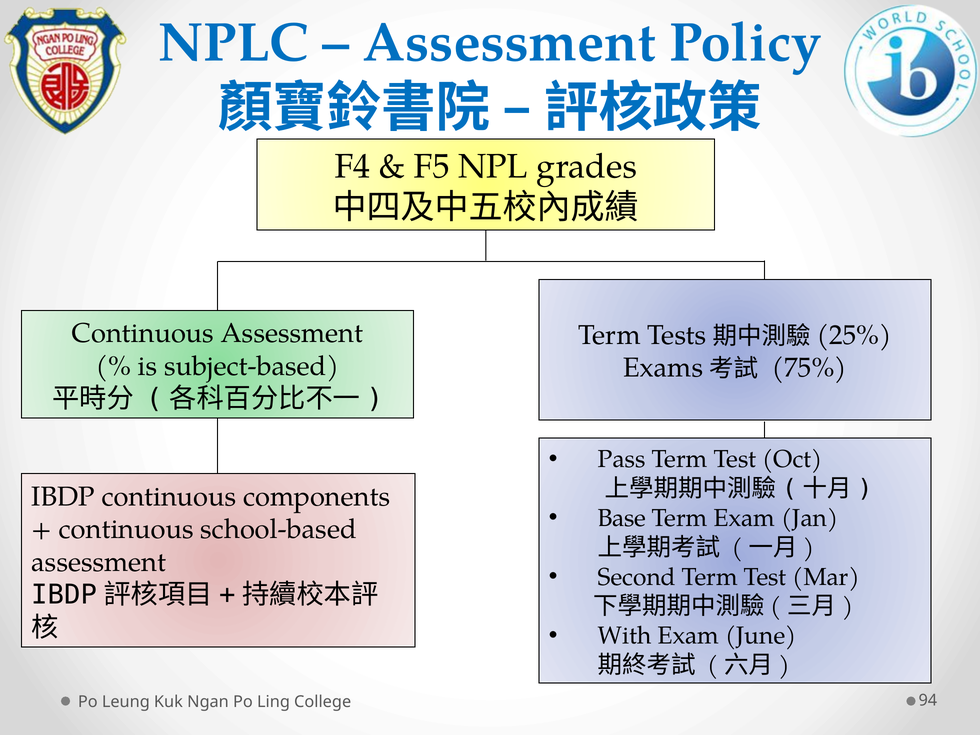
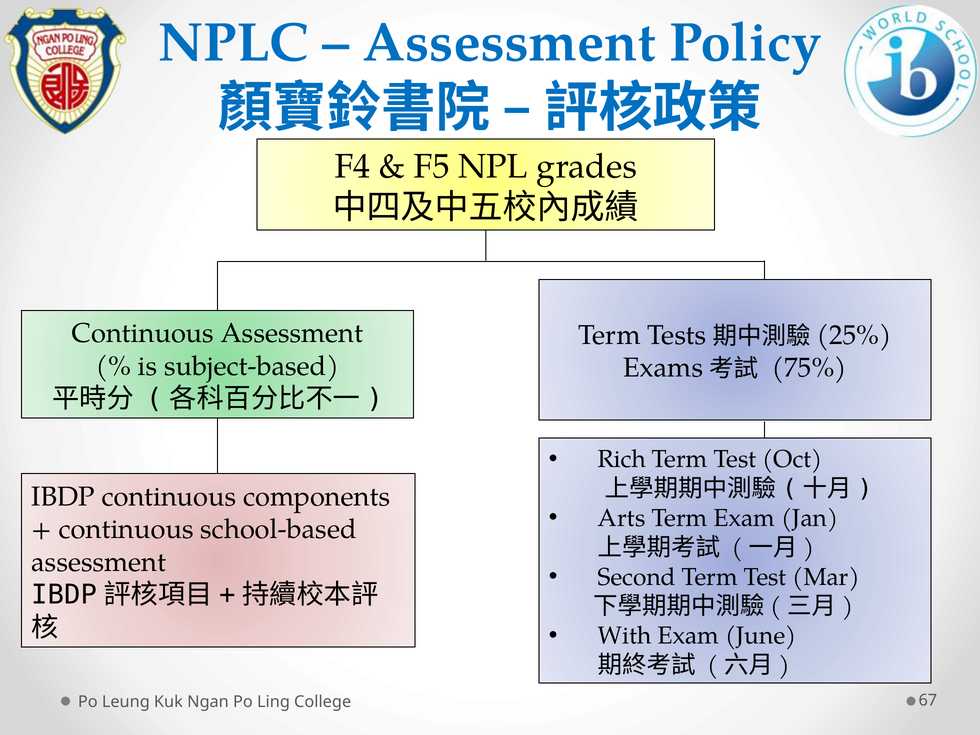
Pass: Pass -> Rich (622, 459)
Base: Base -> Arts (622, 518)
94: 94 -> 67 (928, 701)
